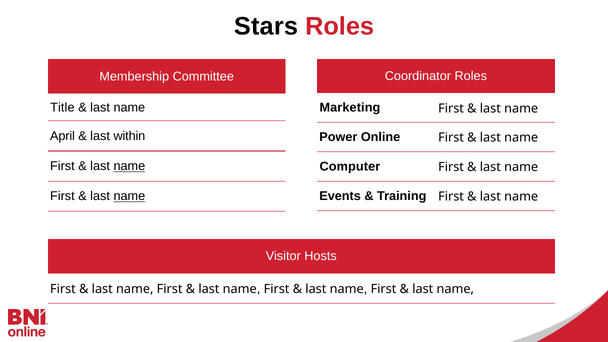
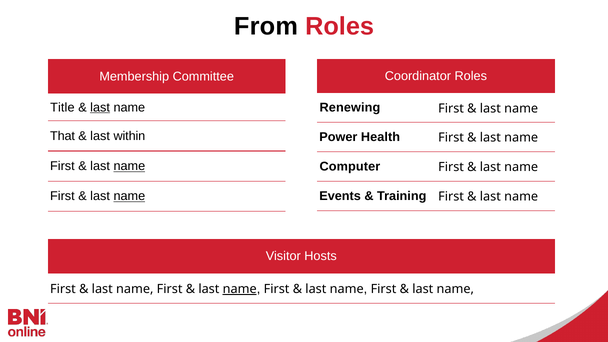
Stars: Stars -> From (266, 26)
last underline: none -> present (100, 107)
Marketing: Marketing -> Renewing (350, 108)
April: April -> That (63, 136)
Online: Online -> Health (380, 137)
name underline: none -> present (240, 289)
